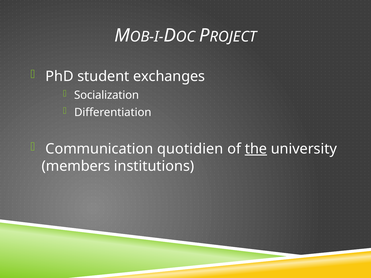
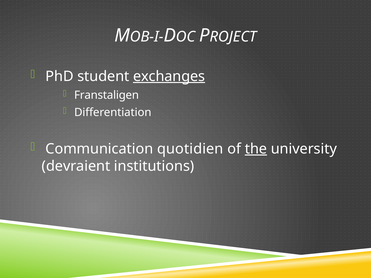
exchanges underline: none -> present (169, 76)
Socialization: Socialization -> Franstaligen (107, 95)
members: members -> devraient (76, 166)
